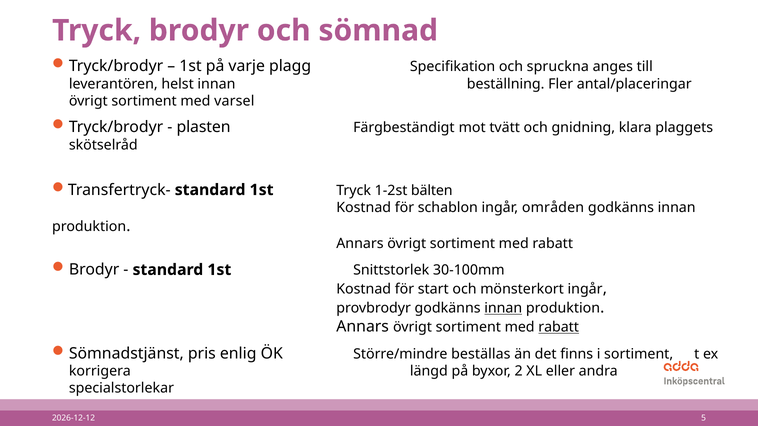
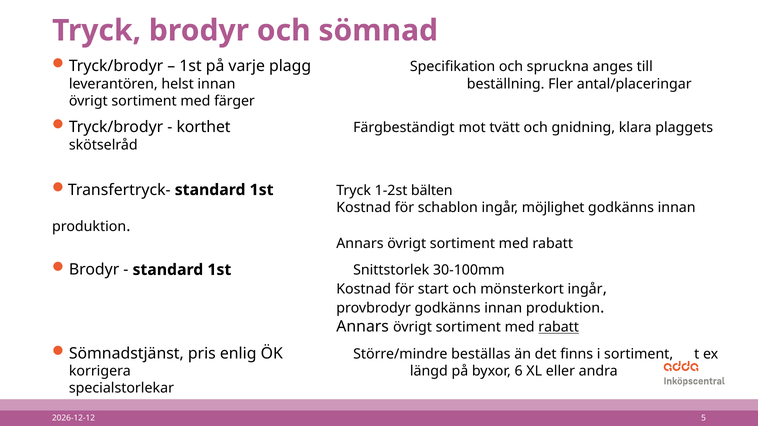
varsel: varsel -> färger (234, 101)
plasten: plasten -> korthet (204, 127)
områden: områden -> möjlighet (553, 208)
innan underline: present -> none (503, 308)
2: 2 -> 6 (519, 372)
